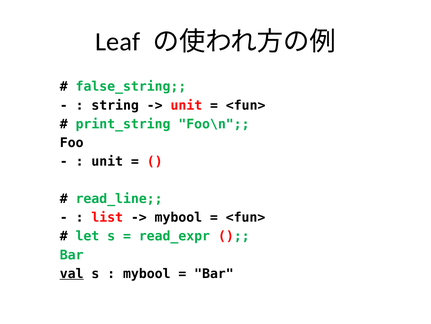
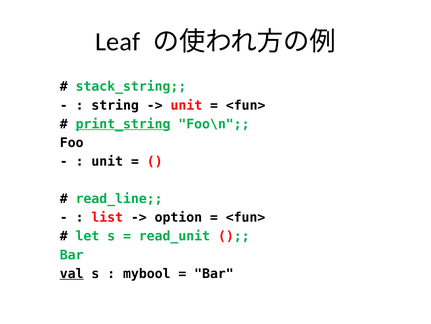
false_string: false_string -> stack_string (131, 86)
print_string underline: none -> present (123, 124)
mybool: mybool -> option (178, 217)
read_expr: read_expr -> read_unit (174, 236)
